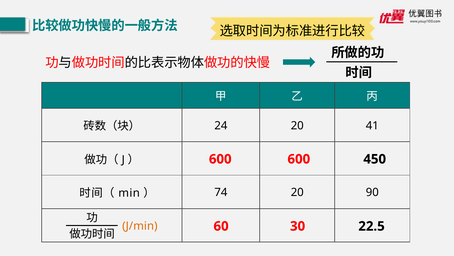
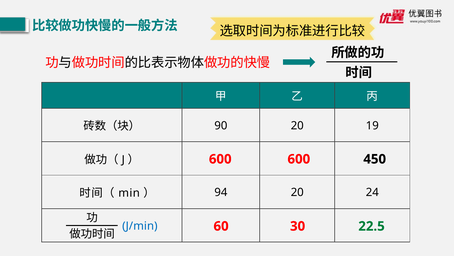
24: 24 -> 90 (221, 125)
41: 41 -> 19 (372, 125)
74: 74 -> 94 (221, 192)
90: 90 -> 24 (372, 192)
J/min colour: orange -> blue (140, 226)
22.5 colour: black -> green (372, 226)
